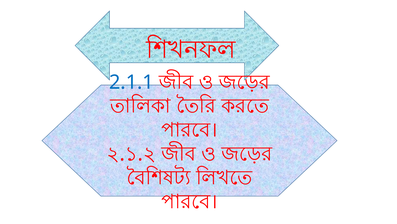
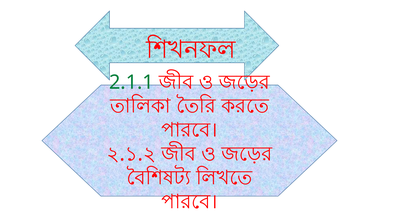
2.1.1 colour: blue -> green (131, 82)
